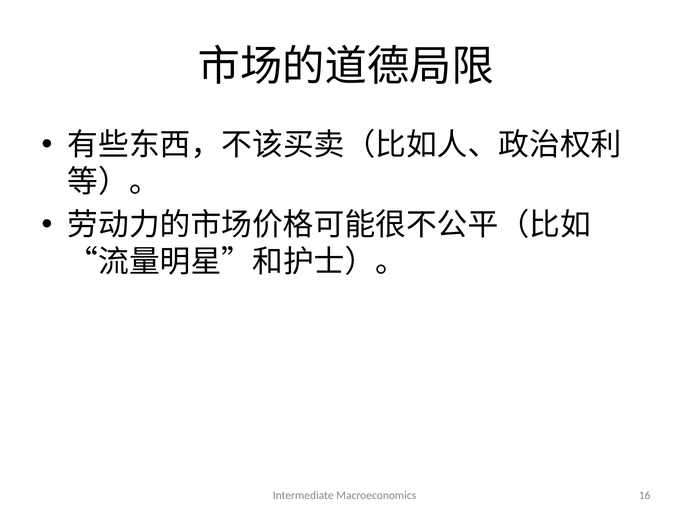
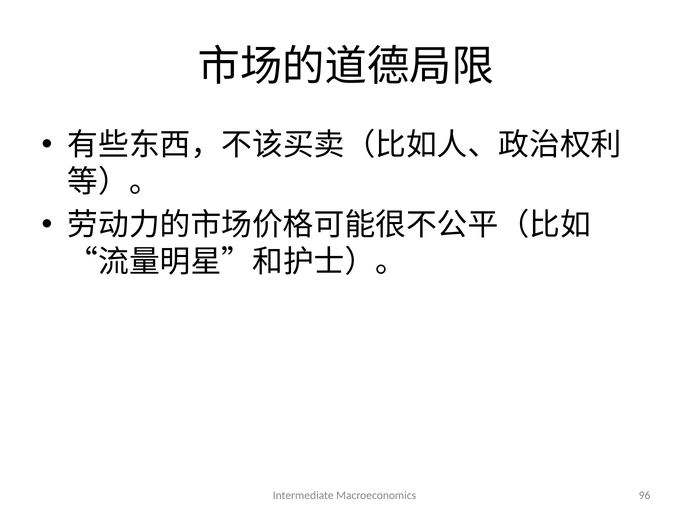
16: 16 -> 96 (645, 496)
